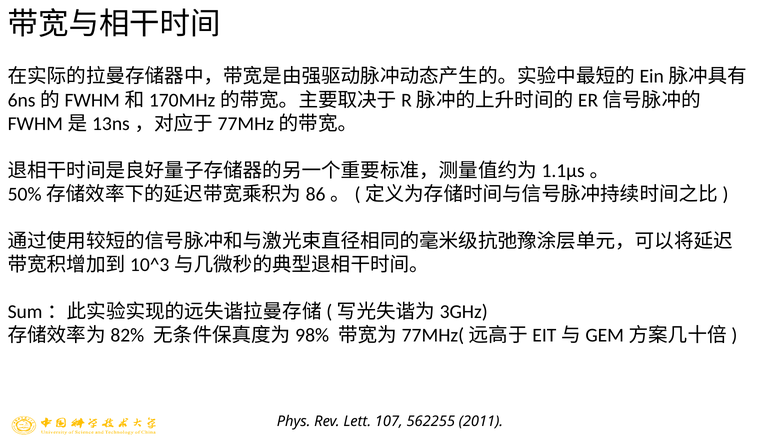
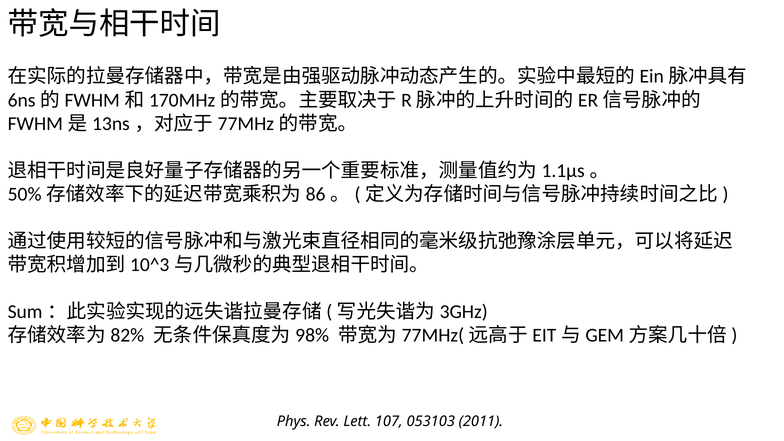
562255: 562255 -> 053103 (431, 421)
